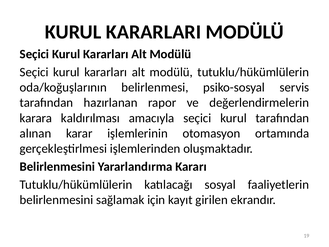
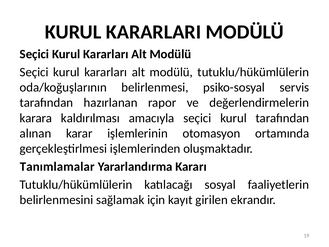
Belirlenmesini: Belirlenmesini -> Tanımlamalar (57, 166)
